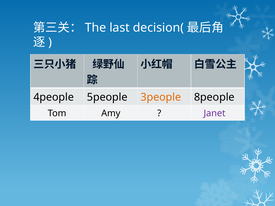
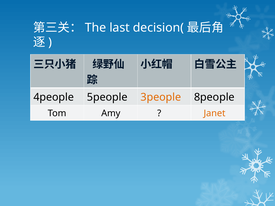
Janet colour: purple -> orange (215, 113)
